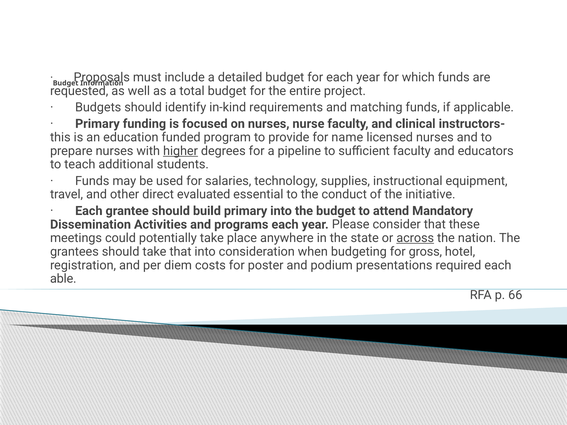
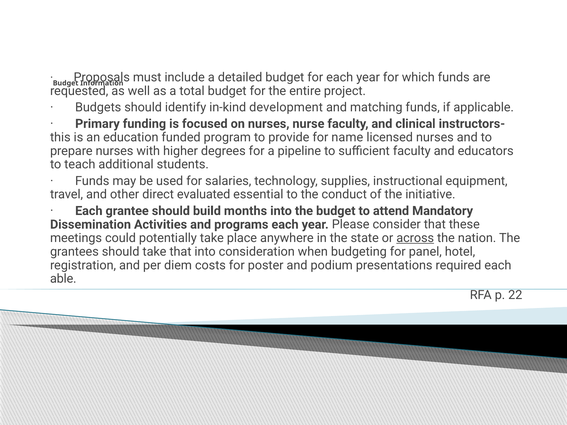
requirements: requirements -> development (286, 107)
higher underline: present -> none (180, 151)
build primary: primary -> months (245, 211)
gross: gross -> panel (425, 252)
66: 66 -> 22 (515, 295)
